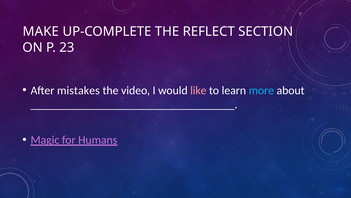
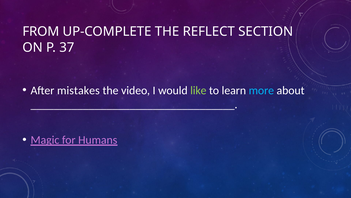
MAKE: MAKE -> FROM (41, 32)
23: 23 -> 37 (67, 47)
like colour: pink -> light green (198, 90)
